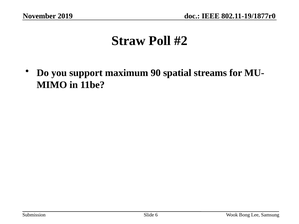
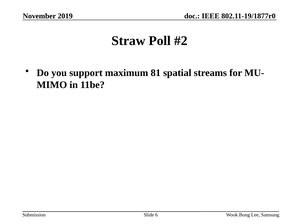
90: 90 -> 81 (156, 73)
